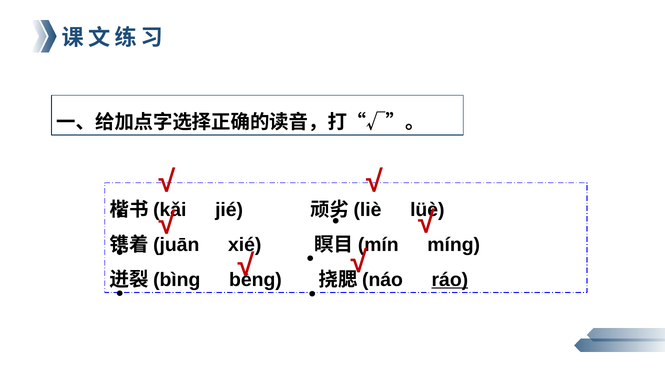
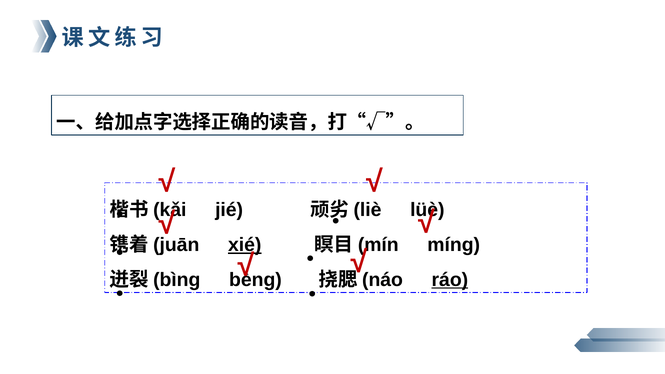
xié underline: none -> present (245, 245)
